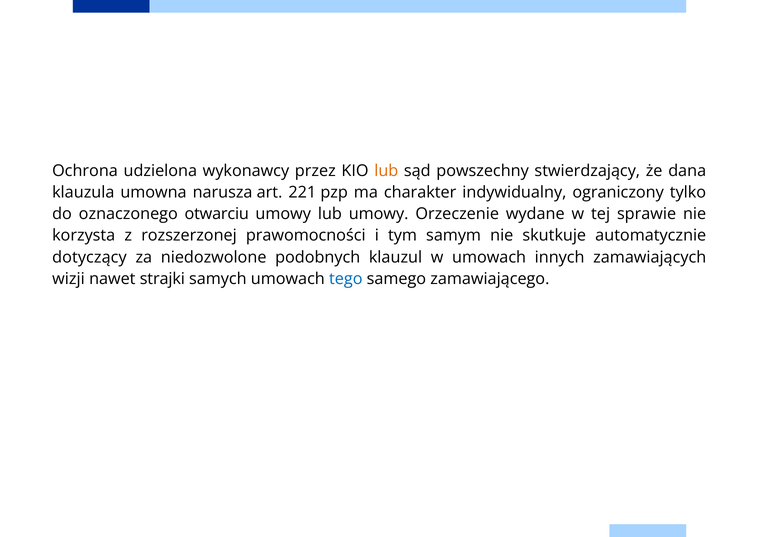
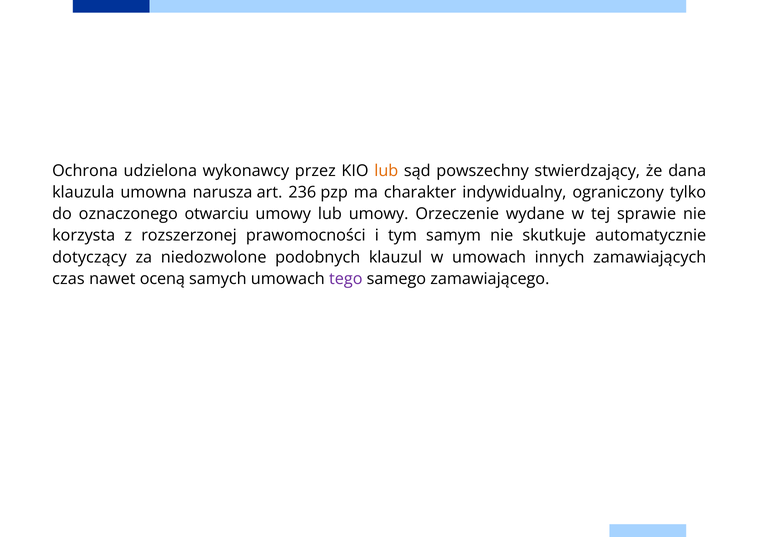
221: 221 -> 236 (302, 192)
wizji: wizji -> czas (68, 279)
strajki: strajki -> oceną (162, 279)
tego colour: blue -> purple (346, 279)
